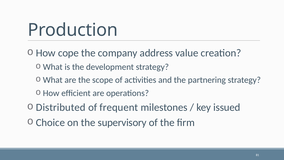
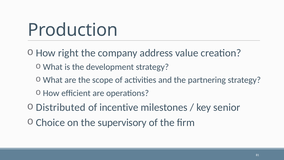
cope: cope -> right (68, 53)
frequent: frequent -> incentive (119, 107)
issued: issued -> senior (227, 107)
